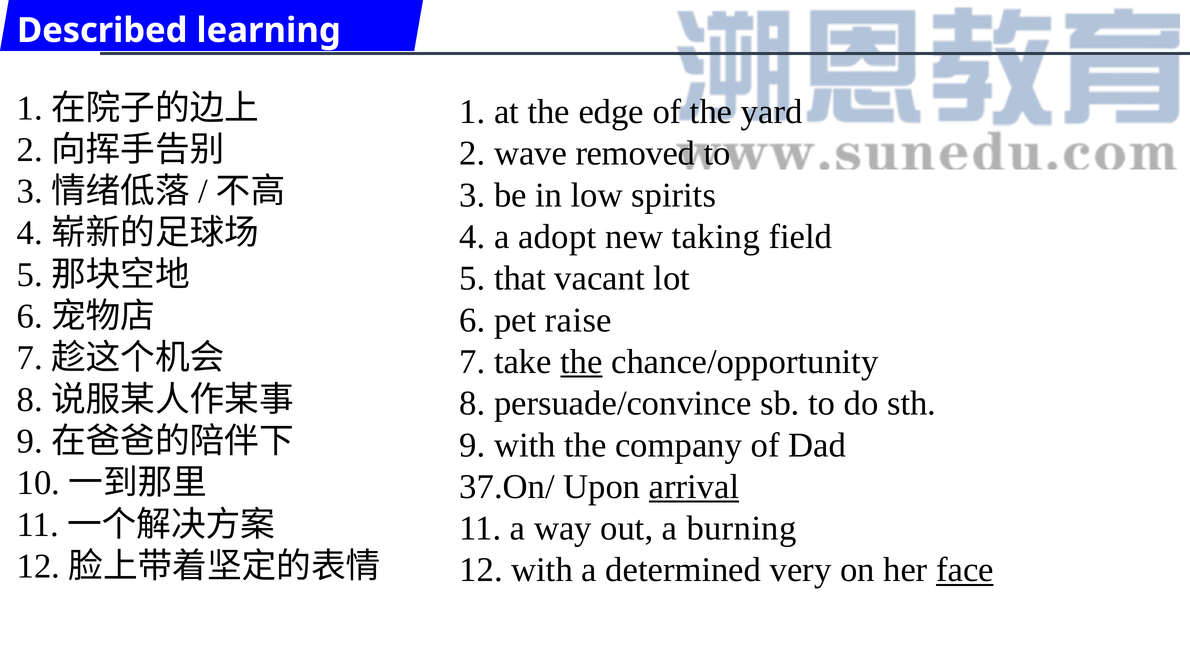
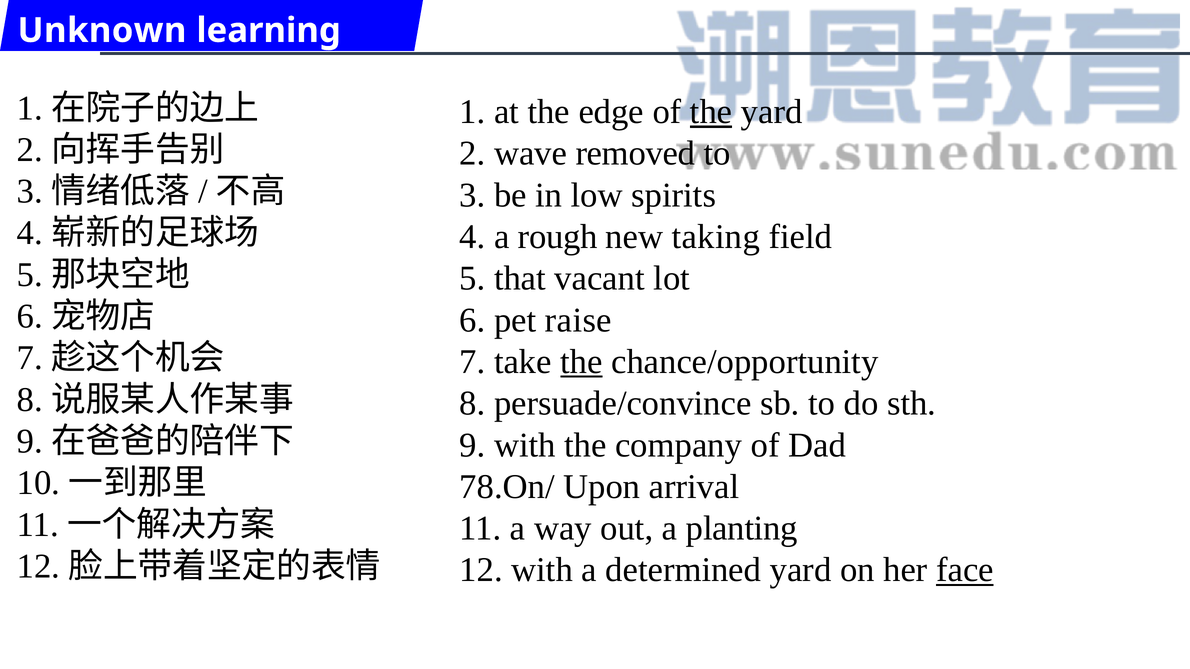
Described: Described -> Unknown (102, 30)
the underline: none -> present (711, 112)
adopt: adopt -> rough (558, 237)
37.On/: 37.On/ -> 78.On/ (507, 487)
arrival underline: present -> none (694, 487)
burning: burning -> planting (742, 529)
determined very: very -> yard (801, 570)
